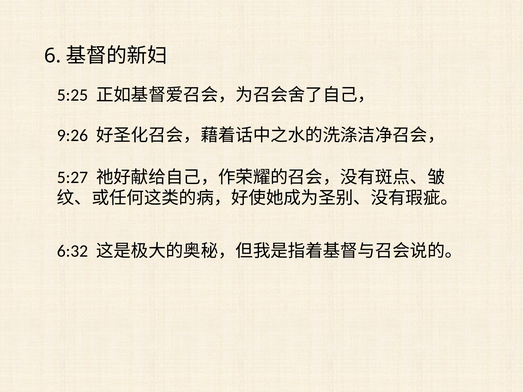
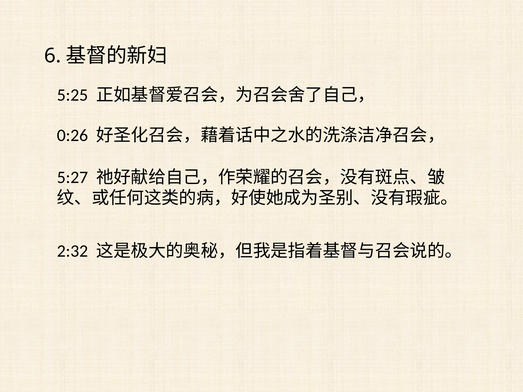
9:26: 9:26 -> 0:26 (72, 135)
6:32: 6:32 -> 2:32 (72, 251)
